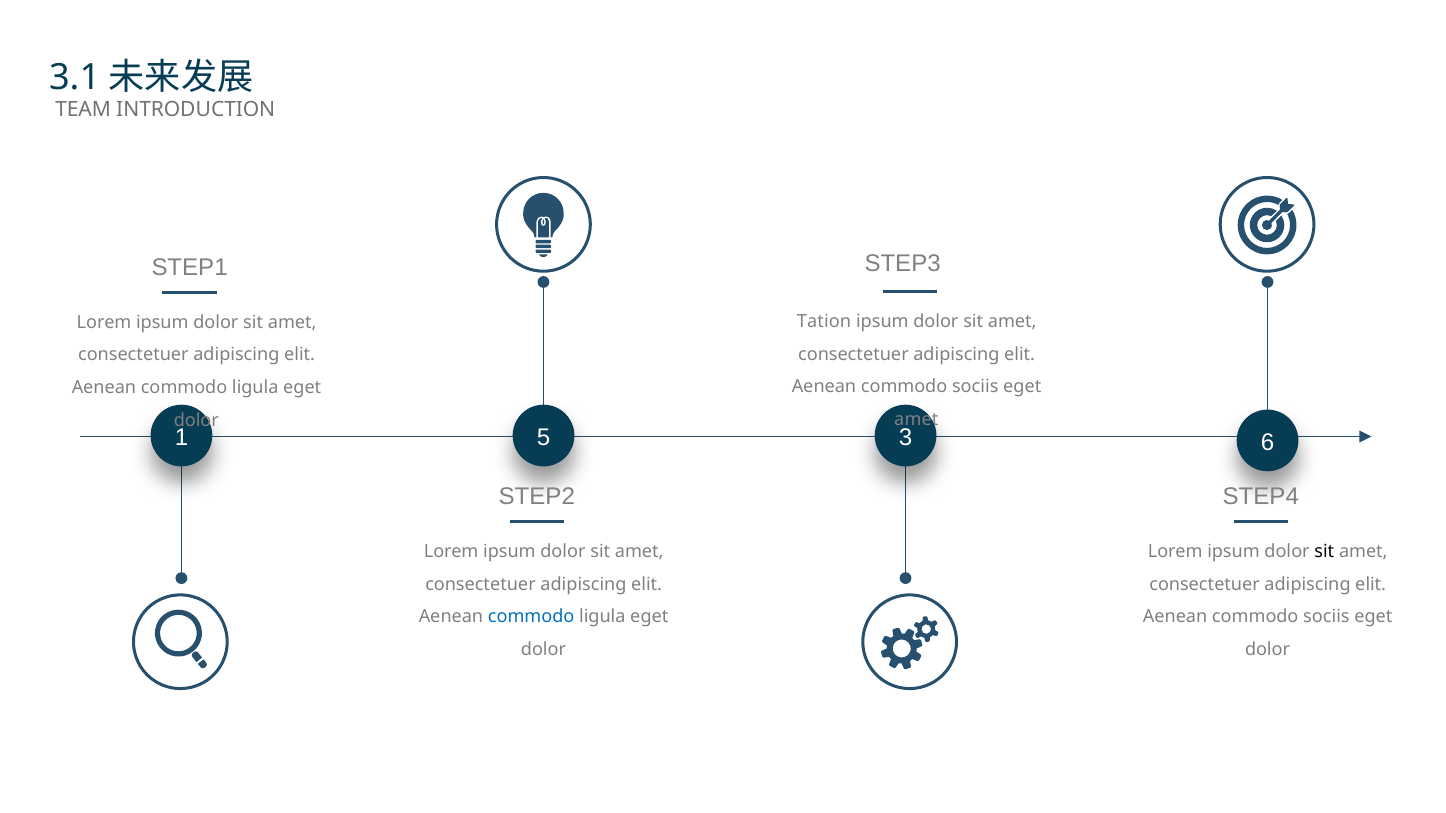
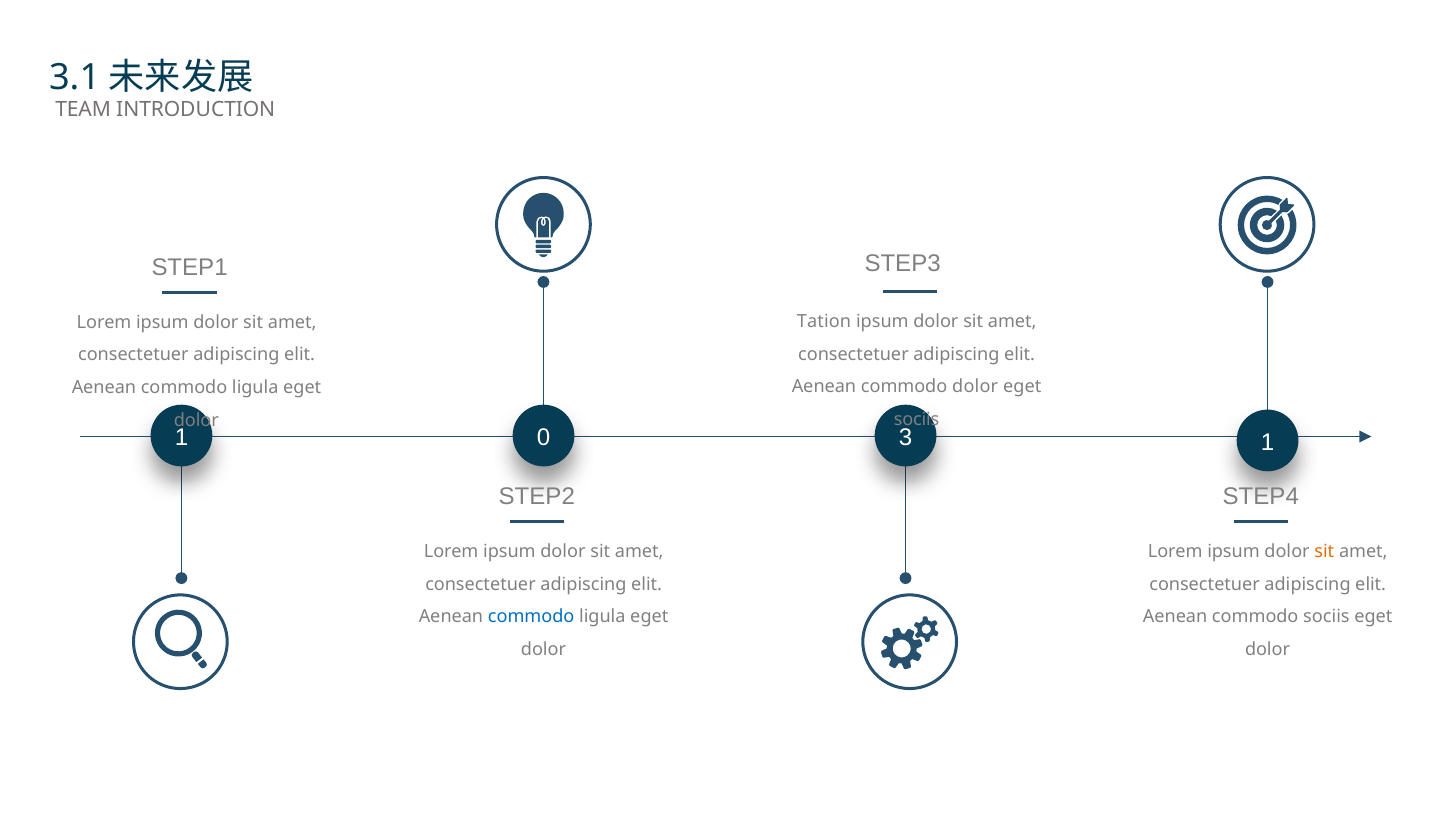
sociis: sociis -> dolor (975, 387)
amet: amet -> sociis (917, 420)
5: 5 -> 0 (544, 437)
3 6: 6 -> 1 (1268, 442)
sit colour: black -> orange (1324, 552)
